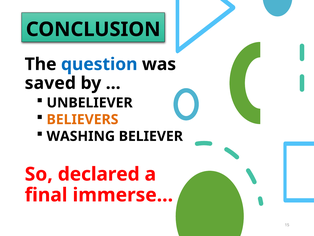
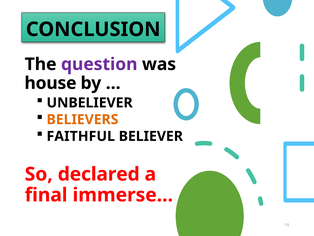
question colour: blue -> purple (99, 64)
saved: saved -> house (50, 83)
WASHING: WASHING -> FAITHFUL (81, 136)
